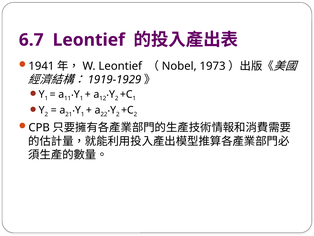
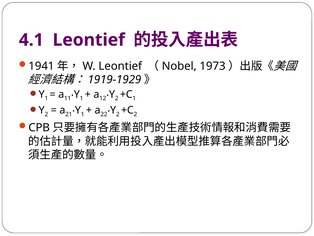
6.7: 6.7 -> 4.1 (31, 40)
